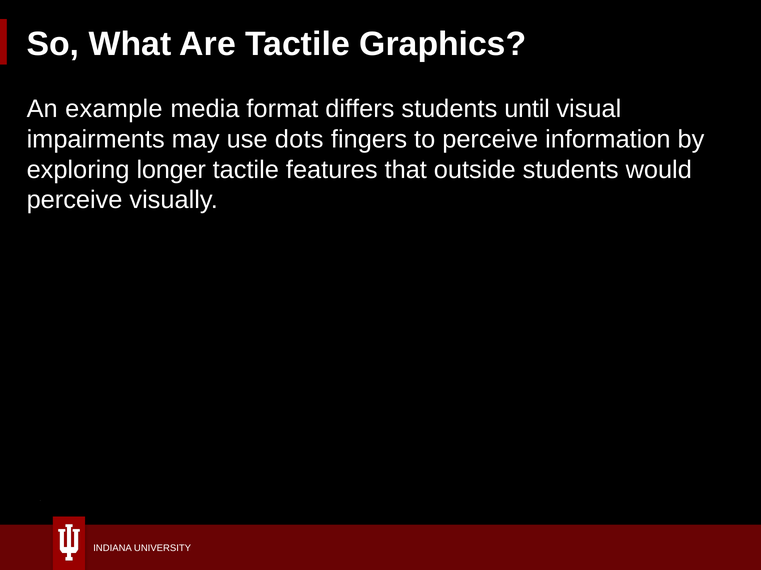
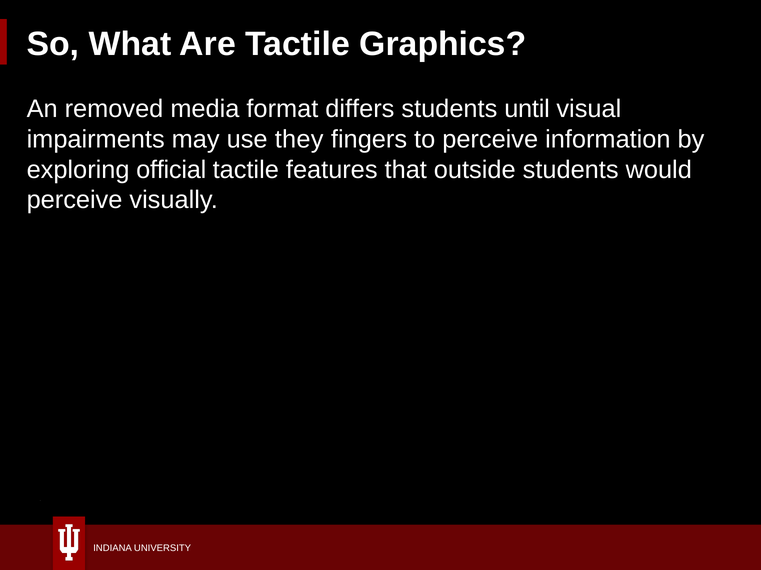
example: example -> removed (114, 109)
dots: dots -> they (299, 140)
longer: longer -> official (171, 170)
